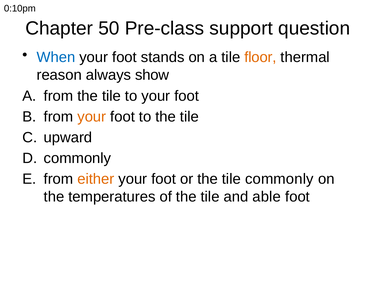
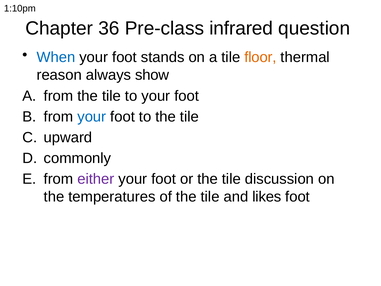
0:10pm: 0:10pm -> 1:10pm (20, 8)
50: 50 -> 36 (109, 28)
support: support -> infrared (241, 28)
your colour: orange -> blue (92, 117)
either colour: orange -> purple (96, 179)
tile commonly: commonly -> discussion (279, 179)
able: able -> likes (267, 197)
